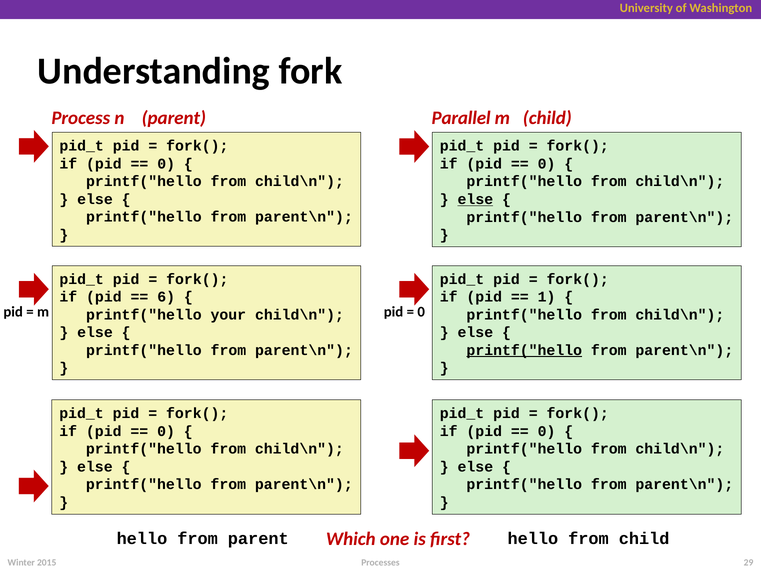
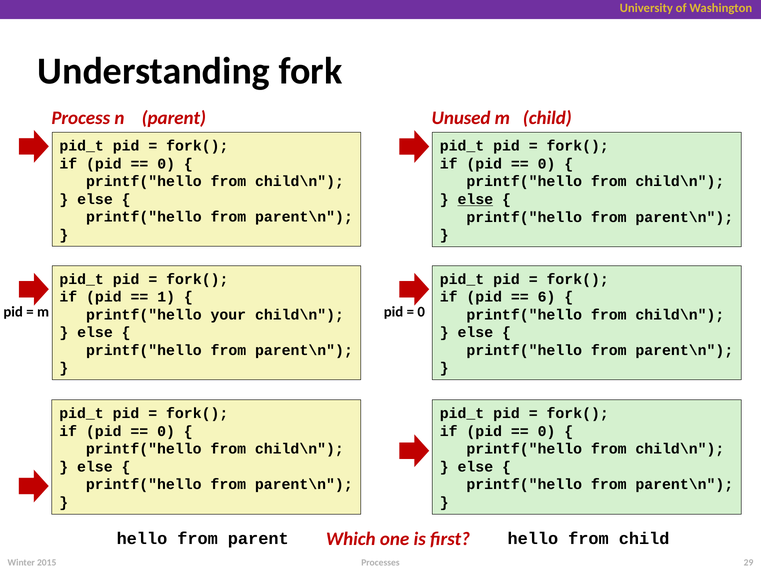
Parallel: Parallel -> Unused (461, 118)
6: 6 -> 1 (166, 297)
1: 1 -> 6 (547, 297)
printf("hello underline: present -> none (524, 350)
